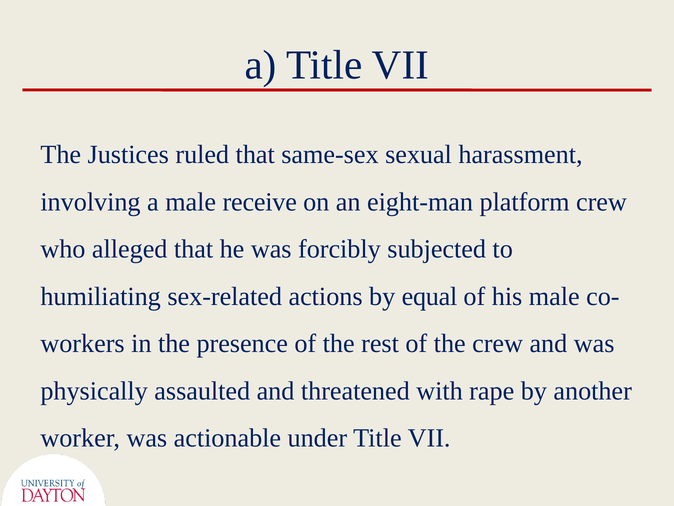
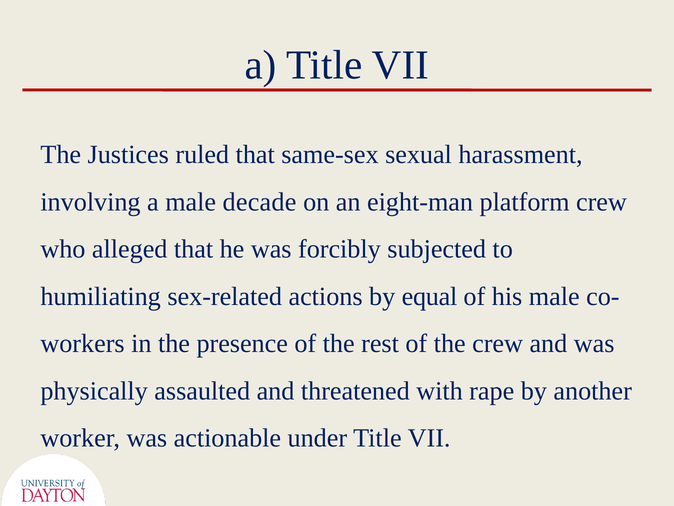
receive: receive -> decade (260, 202)
